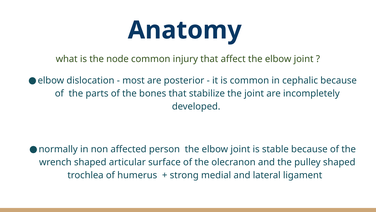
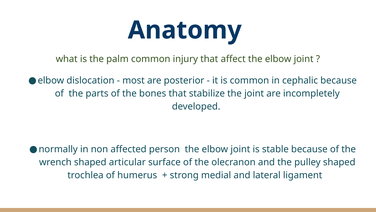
node: node -> palm (117, 59)
